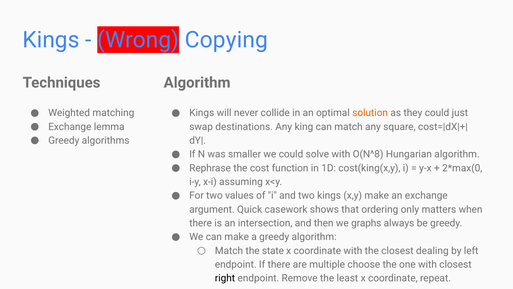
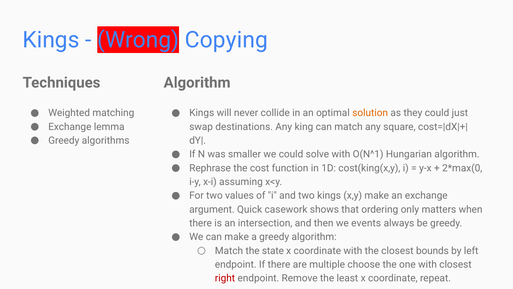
O(N^8: O(N^8 -> O(N^1 (368, 154)
graphs: graphs -> events (366, 223)
dealing: dealing -> bounds (432, 250)
right colour: black -> red (225, 278)
